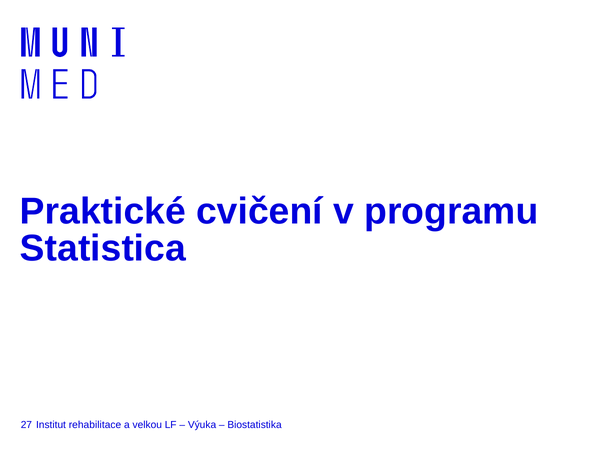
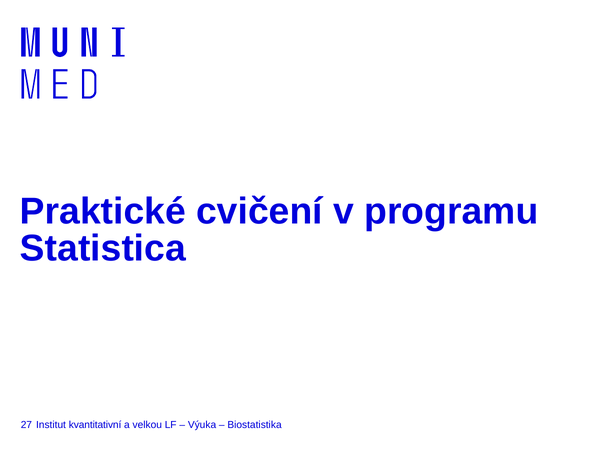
rehabilitace: rehabilitace -> kvantitativní (95, 425)
